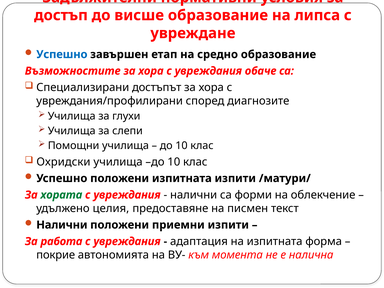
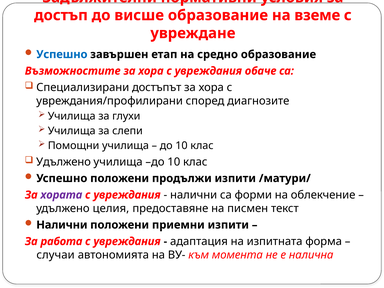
липса: липса -> вземе (317, 15)
Охридски: Охридски -> Удължено (64, 162)
положени изпитната: изпитната -> продължи (182, 178)
хората colour: green -> purple (61, 195)
покрие: покрие -> случаи (56, 255)
